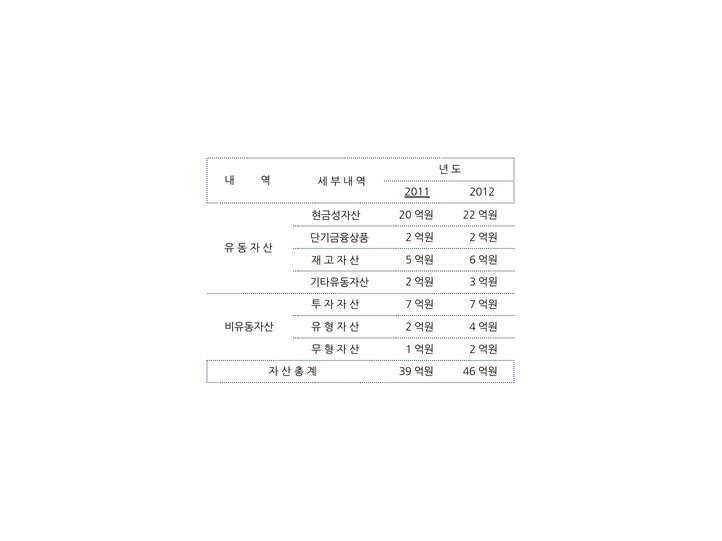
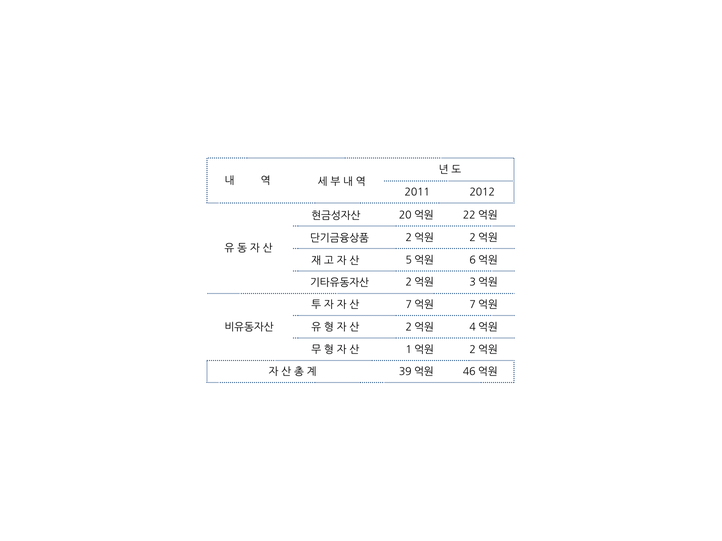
2011 underline: present -> none (417, 193)
